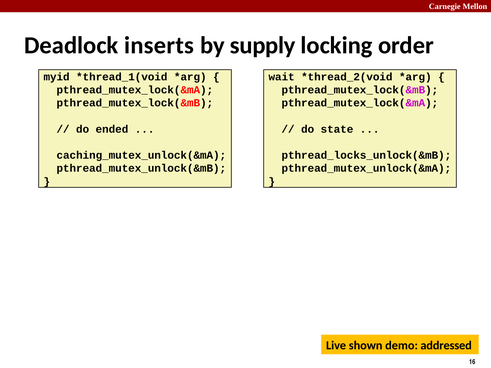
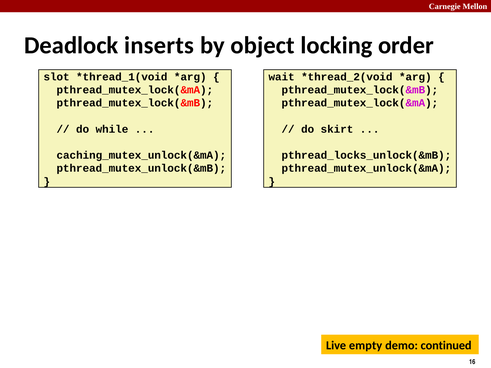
supply: supply -> object (263, 46)
myid: myid -> slot (57, 77)
ended: ended -> while (112, 129)
state: state -> skirt (337, 129)
shown: shown -> empty (366, 346)
addressed: addressed -> continued (446, 346)
